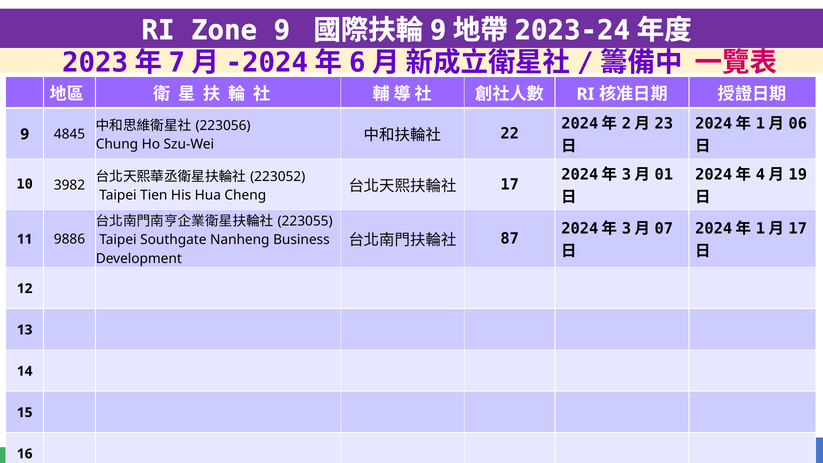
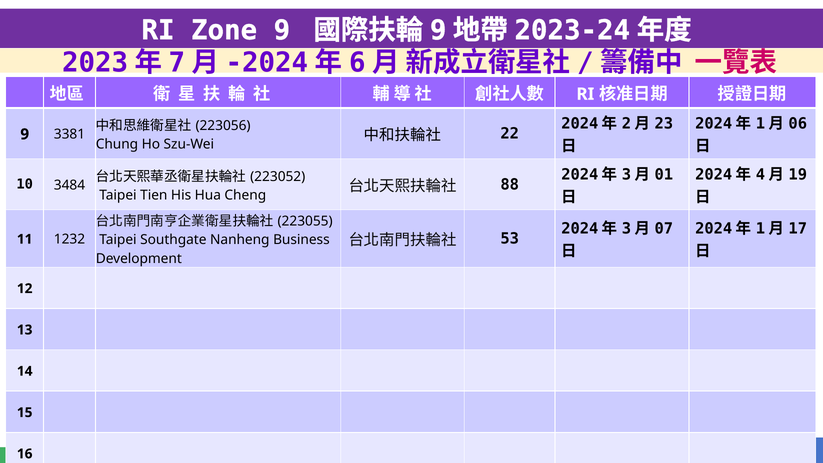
4845: 4845 -> 3381 (69, 134)
3982: 3982 -> 3484 (69, 185)
17: 17 -> 88 (510, 184)
87: 87 -> 53 (510, 239)
9886: 9886 -> 1232 (69, 239)
